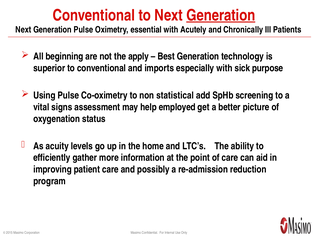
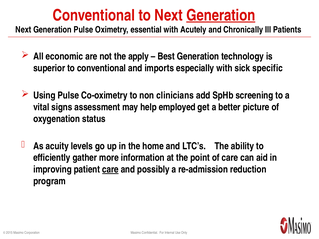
beginning: beginning -> economic (64, 57)
purpose: purpose -> specific (268, 68)
statistical: statistical -> clinicians (175, 96)
care underline: none -> present (110, 170)
